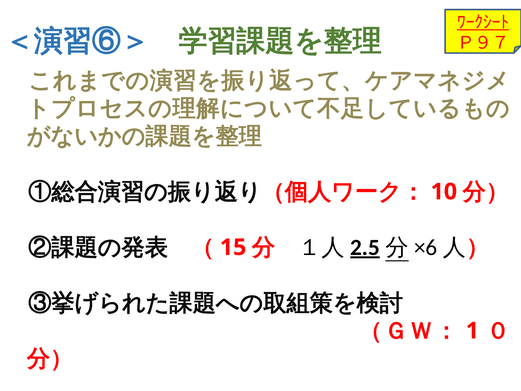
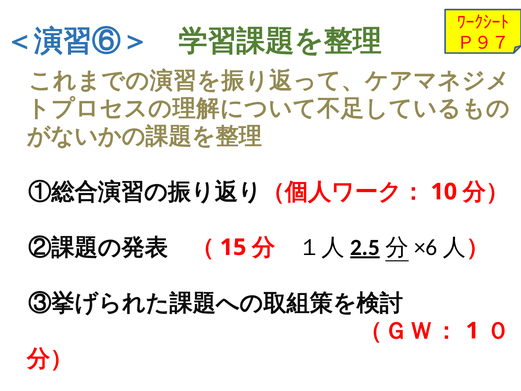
ﾜｰｸｼｰﾄ underline: present -> none (483, 22)
